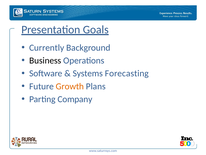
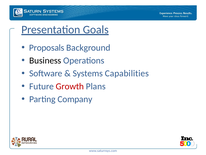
Currently: Currently -> Proposals (47, 48)
Forecasting: Forecasting -> Capabilities (127, 73)
Growth colour: orange -> red (70, 86)
